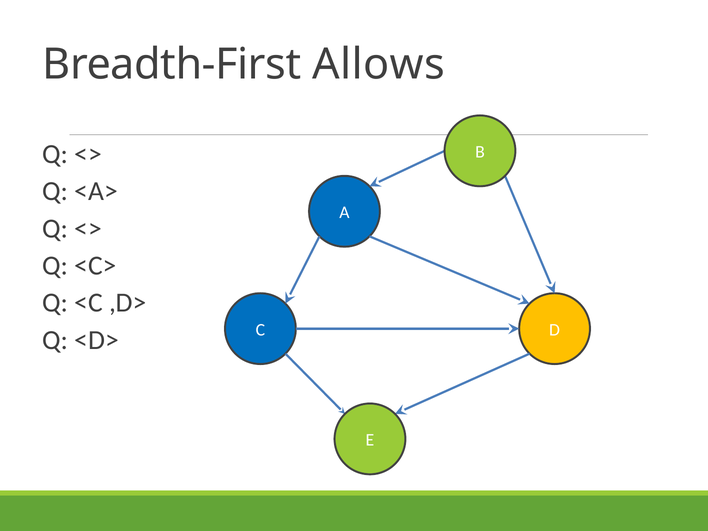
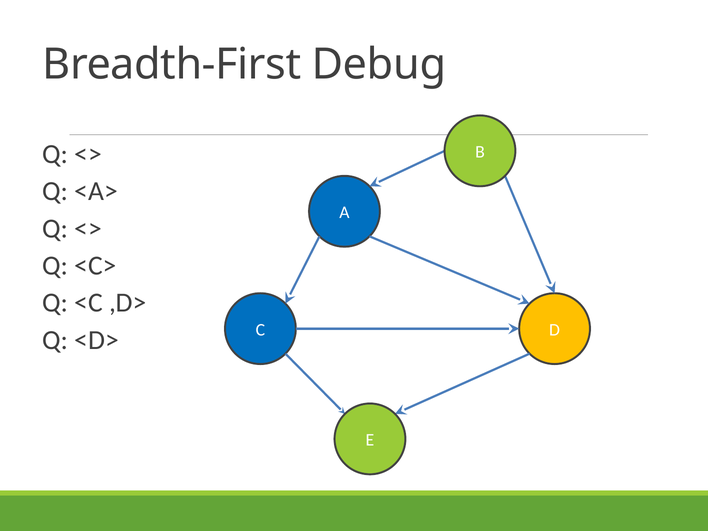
Allows: Allows -> Debug (379, 64)
